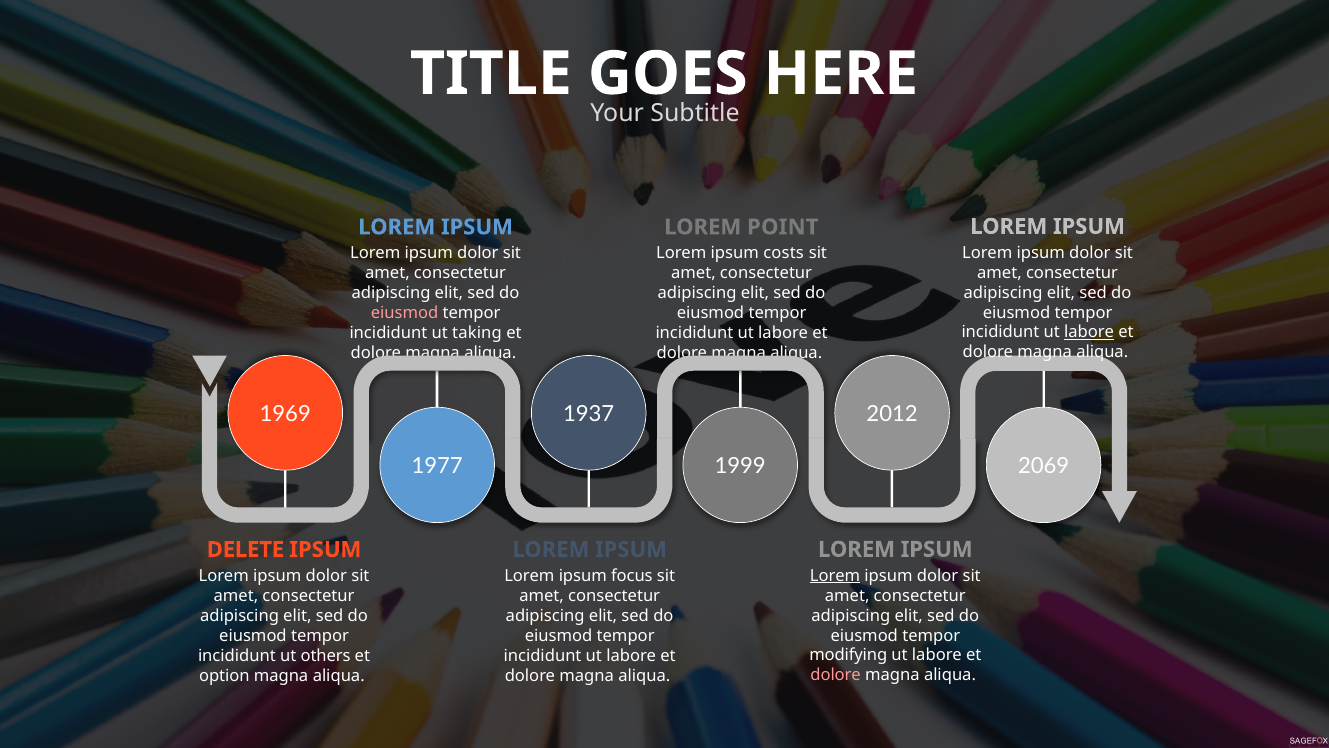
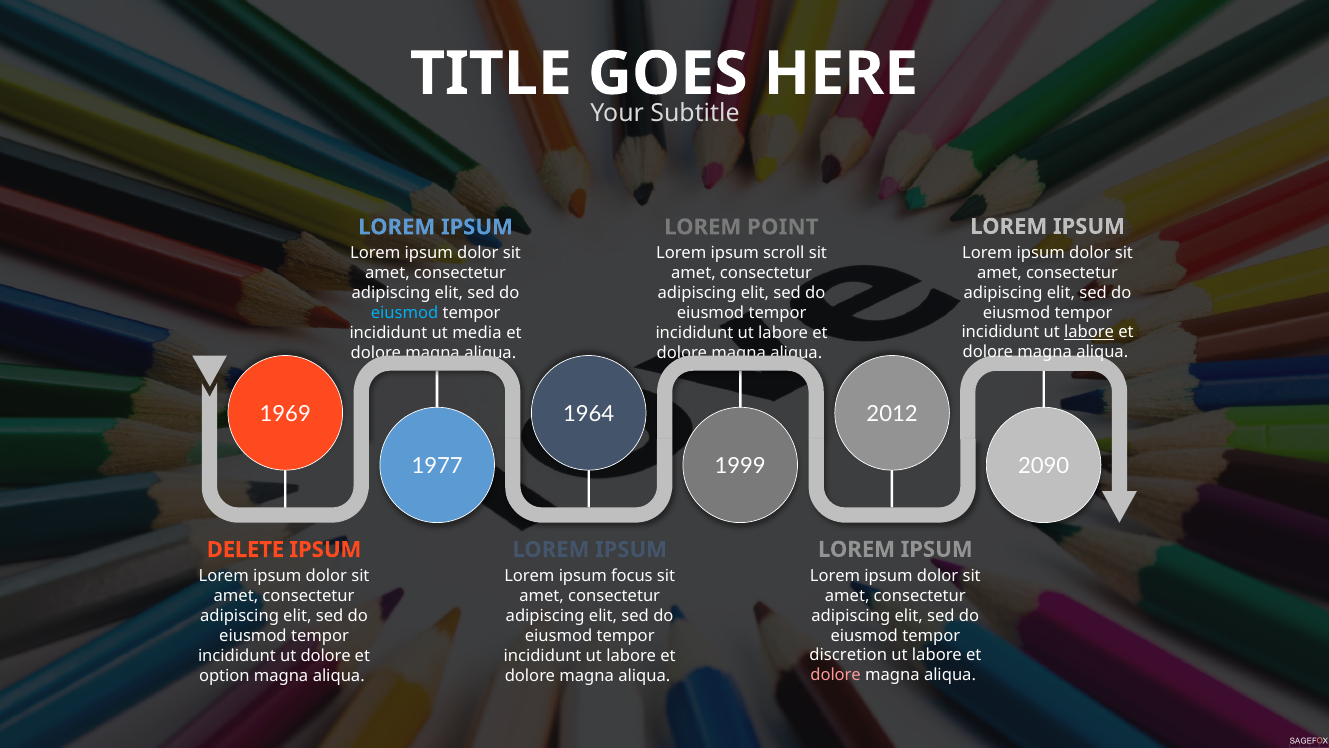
costs: costs -> scroll (784, 253)
eiusmod colour: pink -> light blue (404, 313)
taking: taking -> media (477, 333)
1937: 1937 -> 1964 (589, 414)
2069: 2069 -> 2090 (1044, 466)
Lorem underline: present -> none (835, 575)
modifying: modifying -> discretion (848, 655)
ut others: others -> dolore (326, 655)
